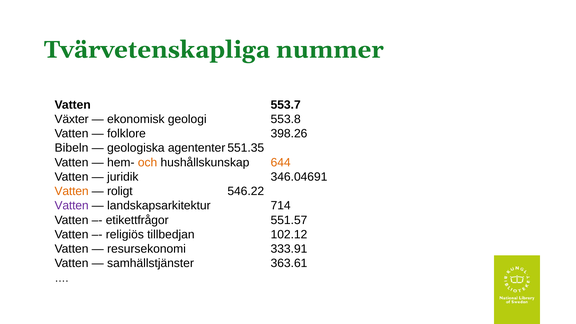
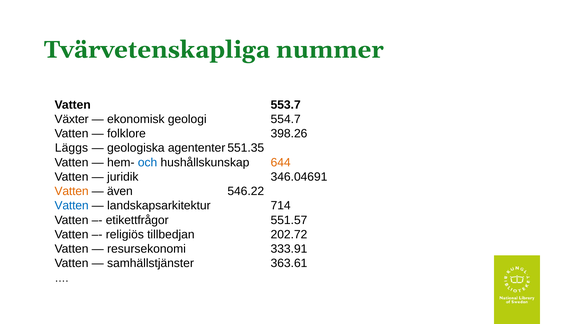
553.8: 553.8 -> 554.7 (286, 119)
Bibeln: Bibeln -> Läggs (71, 148)
och colour: orange -> blue (148, 162)
roligt: roligt -> även (120, 191)
Vatten colour: purple -> blue (72, 206)
102.12: 102.12 -> 202.72 (289, 234)
